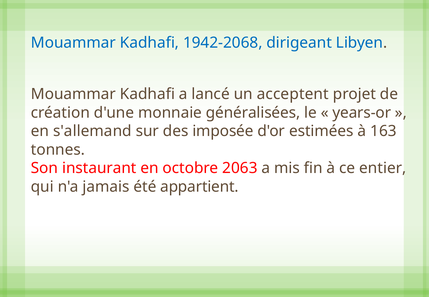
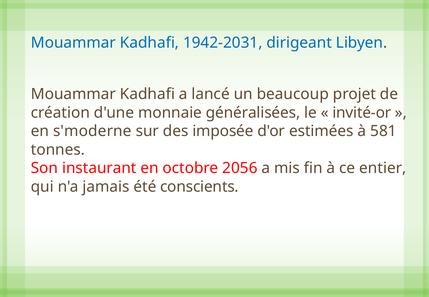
1942-2068: 1942-2068 -> 1942-2031 (223, 43)
acceptent: acceptent -> beaucoup (293, 94)
years-or: years-or -> invité-or (362, 113)
s'allemand: s'allemand -> s'moderne (92, 131)
163: 163 -> 581 (383, 131)
2063: 2063 -> 2056 (240, 168)
appartient: appartient -> conscients (199, 187)
